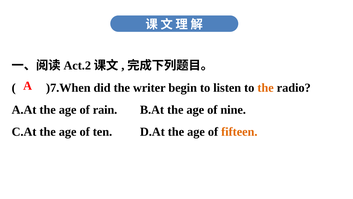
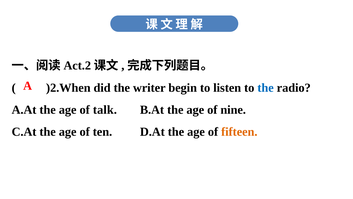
)7.When: )7.When -> )2.When (68, 88)
the colour: orange -> blue (266, 88)
rain: rain -> talk (105, 110)
